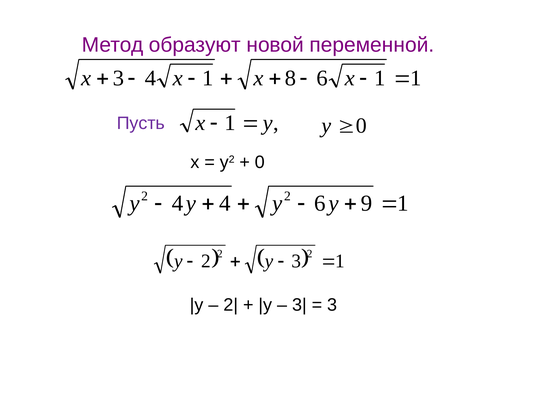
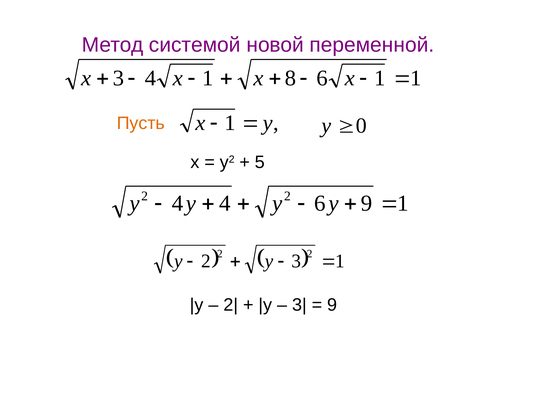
образуют: образуют -> системой (195, 45)
Пусть colour: purple -> orange (141, 123)
0: 0 -> 5 (260, 162)
3: 3 -> 9 (332, 305)
